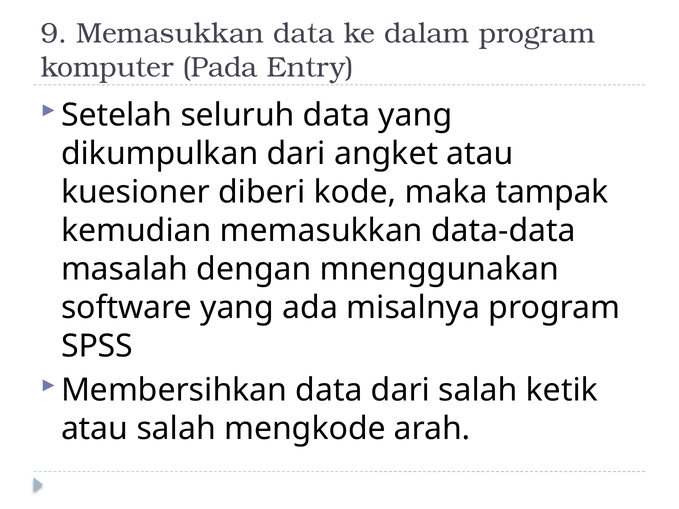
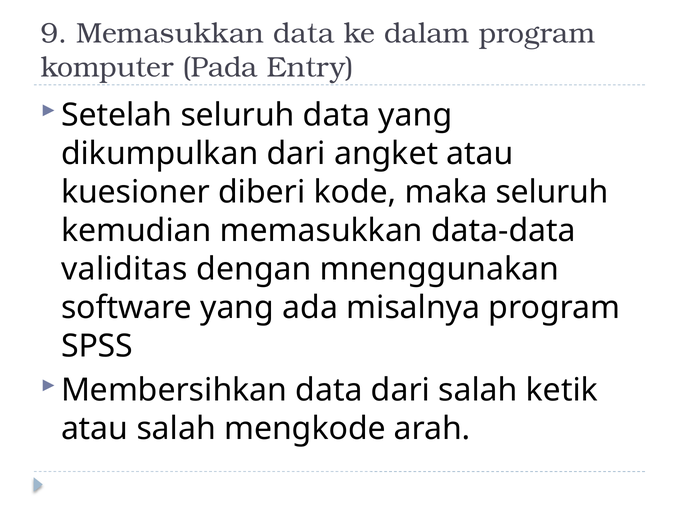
maka tampak: tampak -> seluruh (552, 192)
masalah: masalah -> validitas (124, 269)
